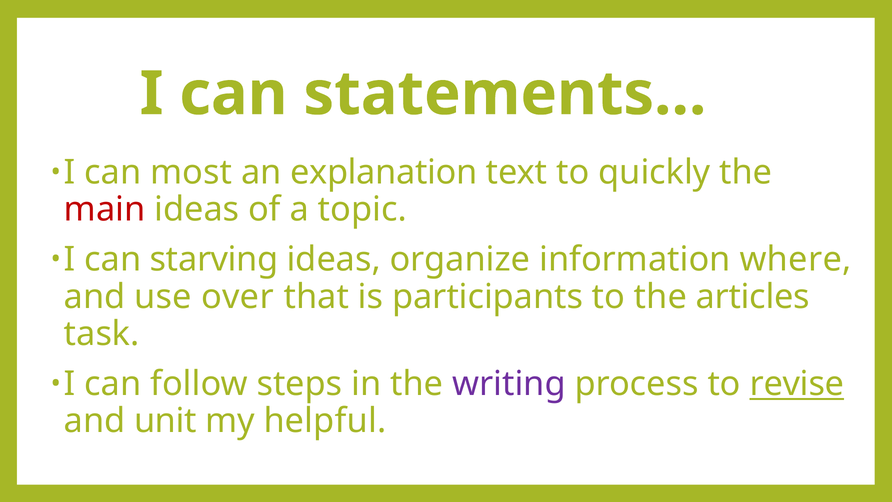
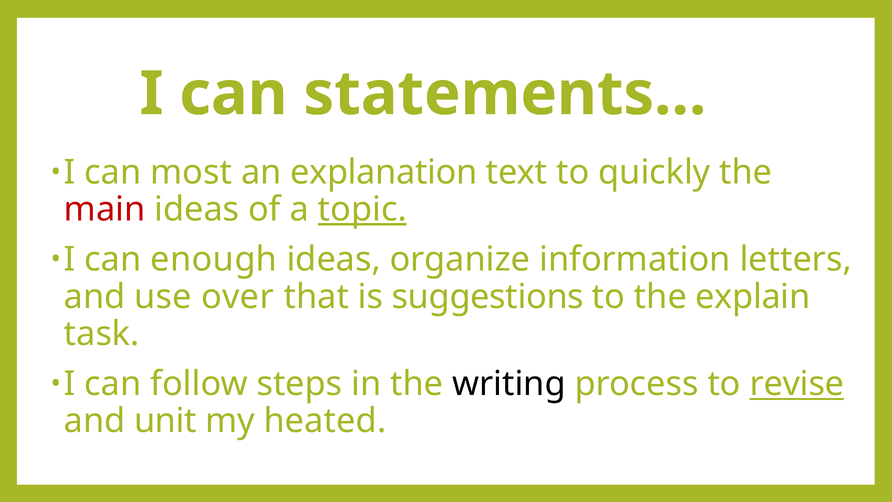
topic underline: none -> present (362, 209)
starving: starving -> enough (214, 259)
where: where -> letters (796, 259)
participants: participants -> suggestions (488, 297)
articles: articles -> explain (753, 297)
writing colour: purple -> black (509, 384)
helpful: helpful -> heated (325, 421)
